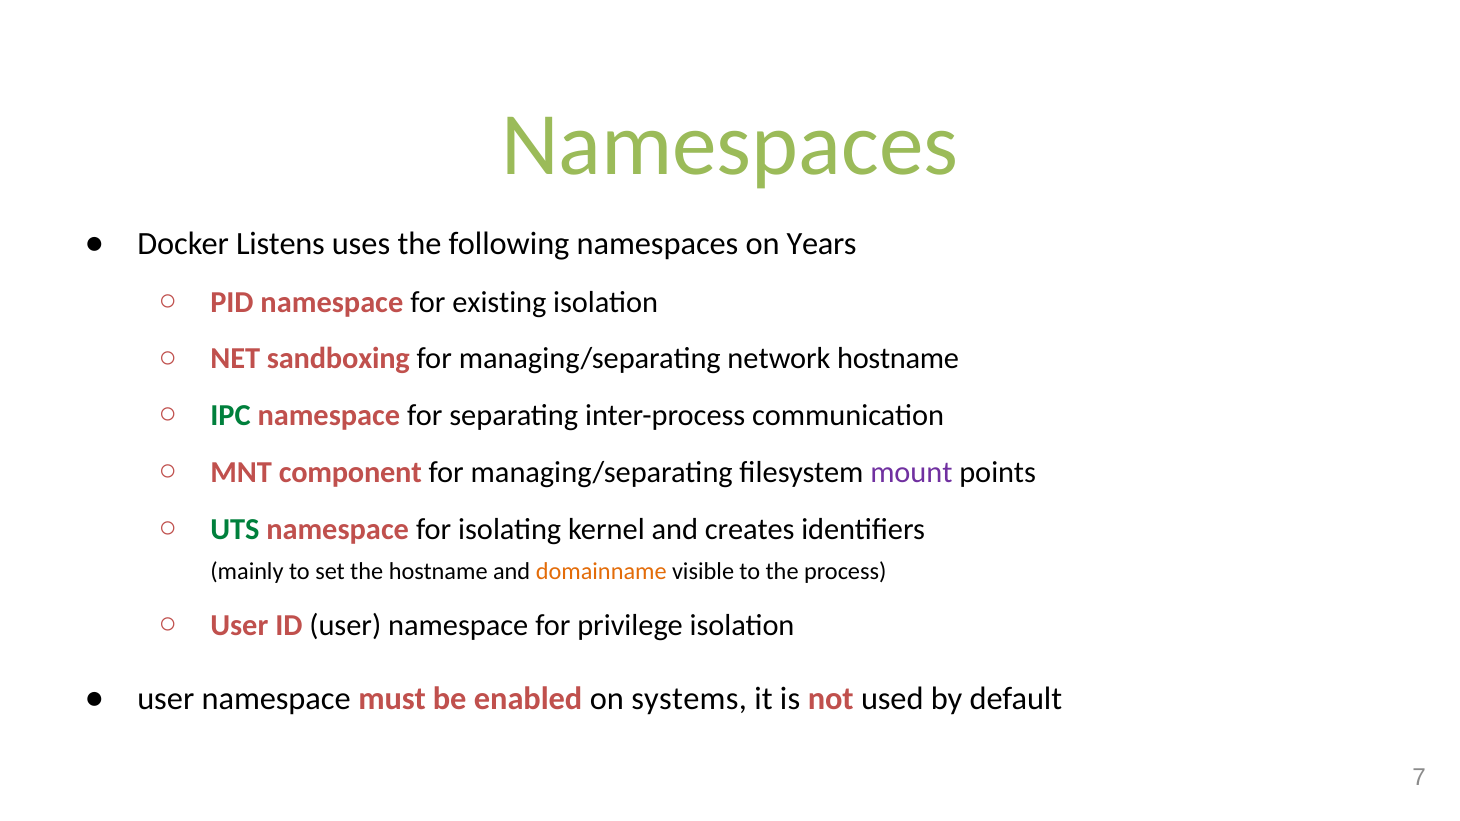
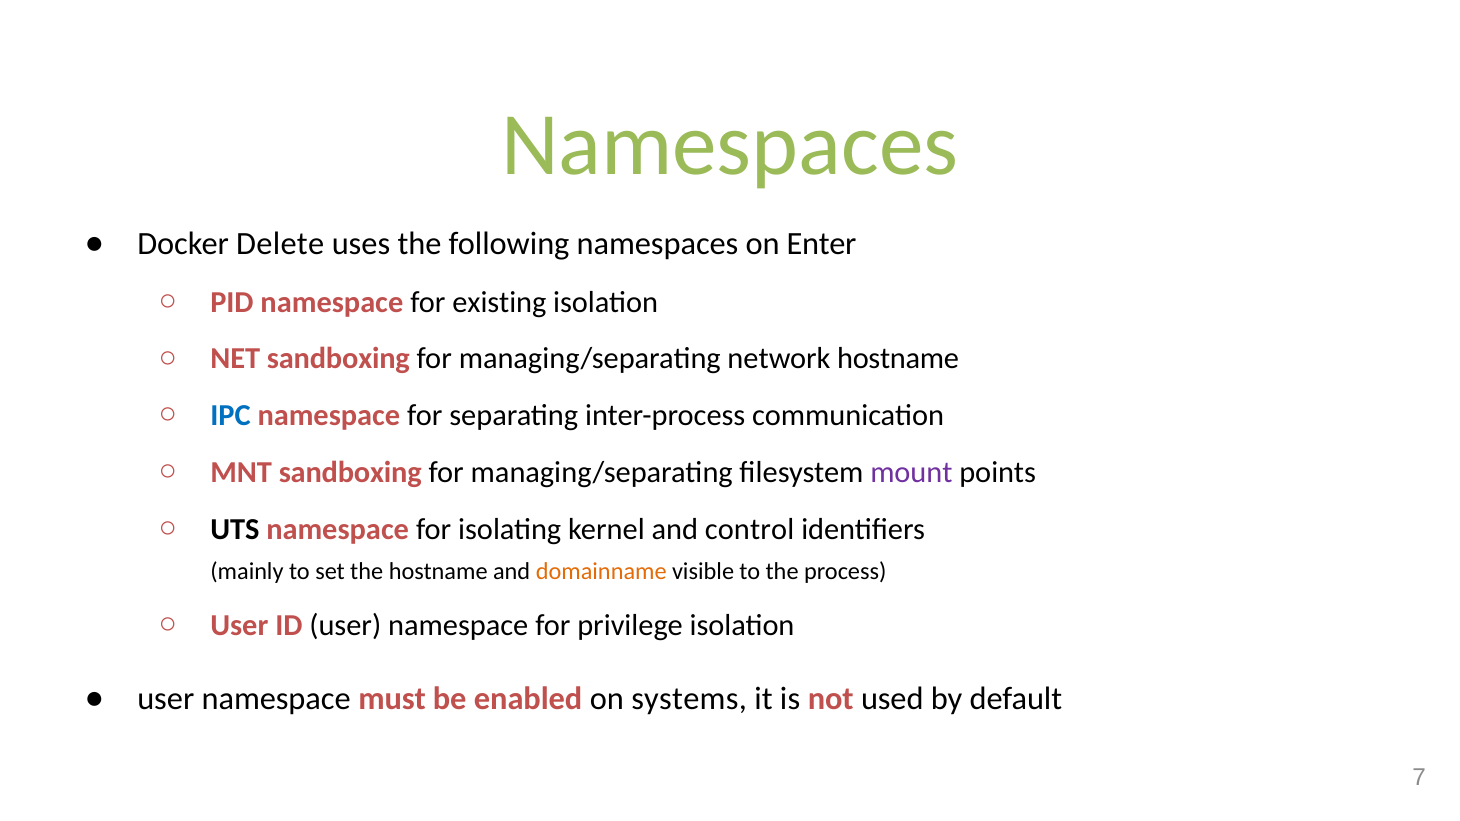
Listens: Listens -> Delete (280, 244)
Years: Years -> Enter (822, 244)
IPC colour: green -> blue (230, 416)
MNT component: component -> sandboxing (350, 473)
UTS colour: green -> black (235, 529)
creates: creates -> control (750, 529)
